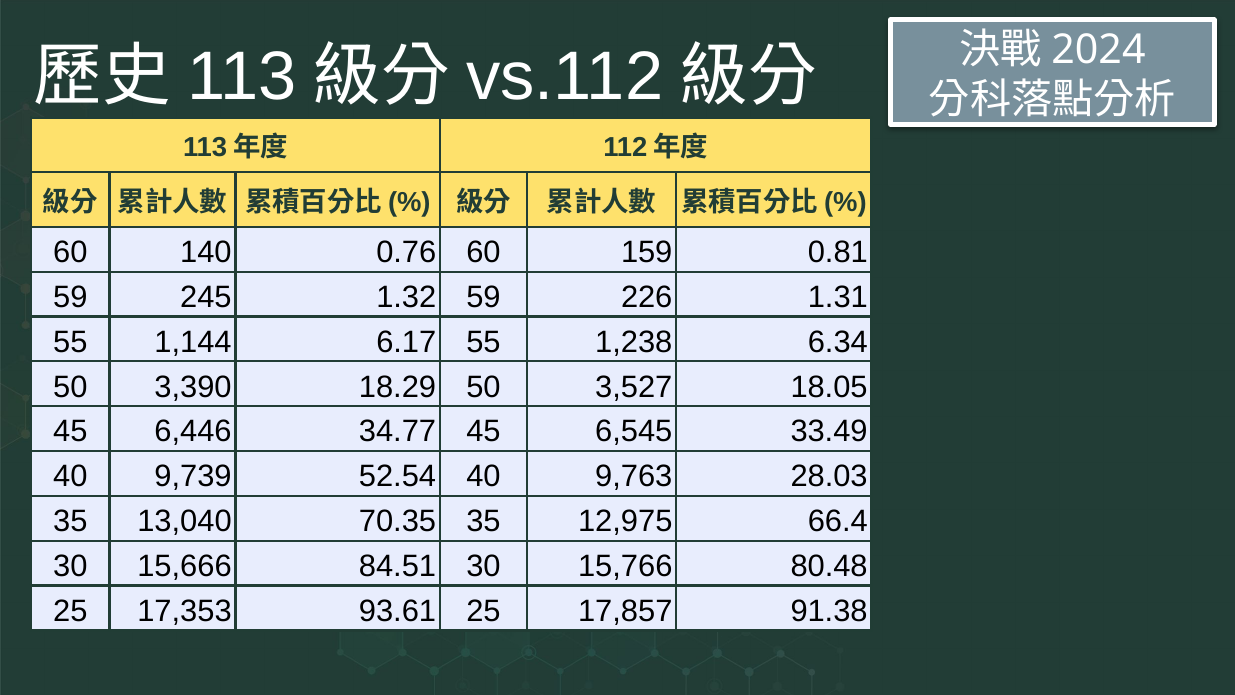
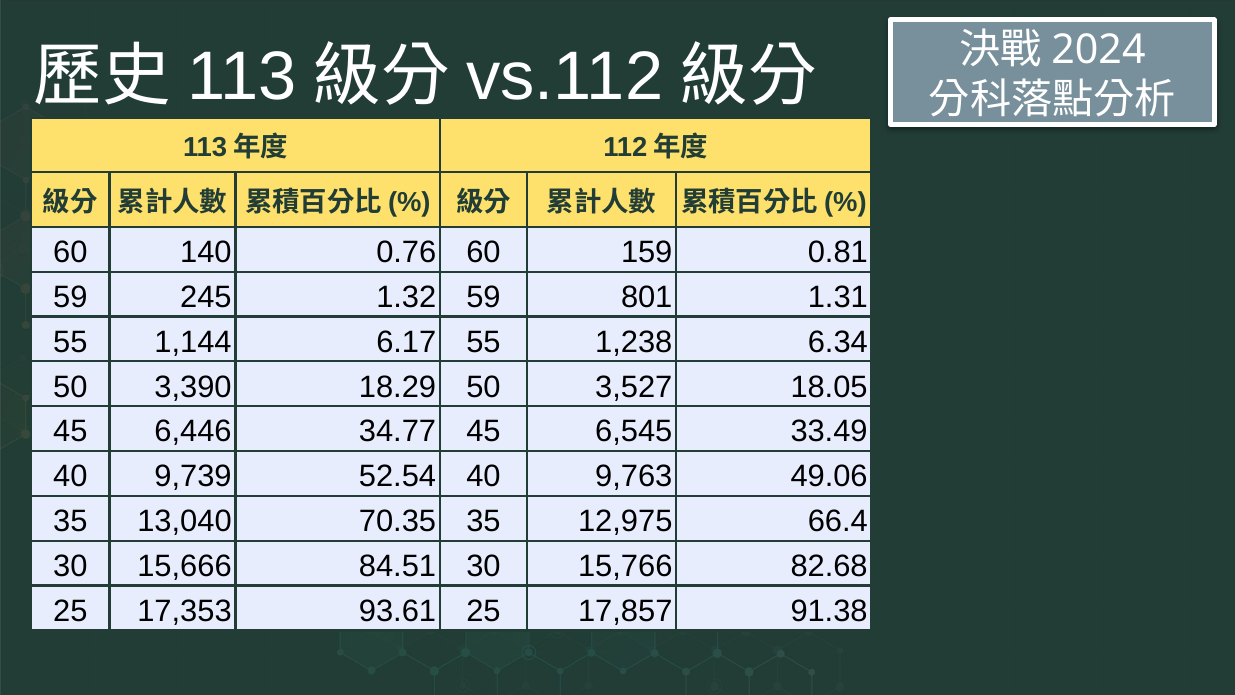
226: 226 -> 801 (647, 297)
28.03: 28.03 -> 49.06 (829, 476)
80.48: 80.48 -> 82.68 (829, 566)
